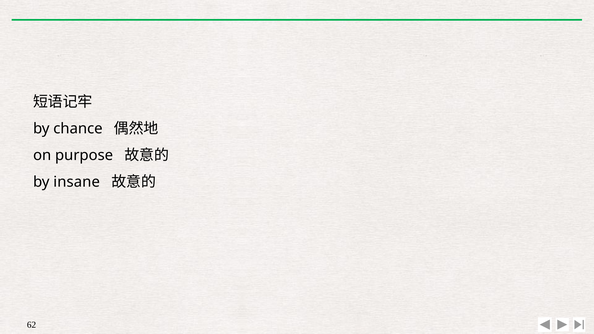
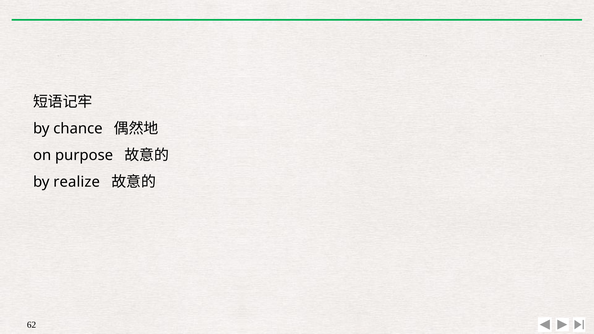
insane: insane -> realize (77, 182)
